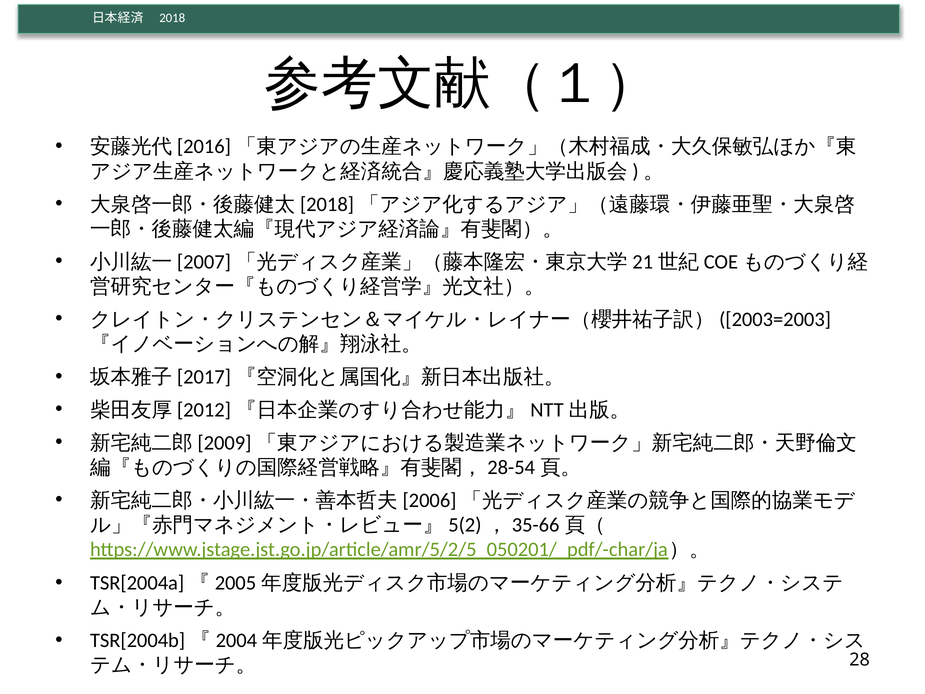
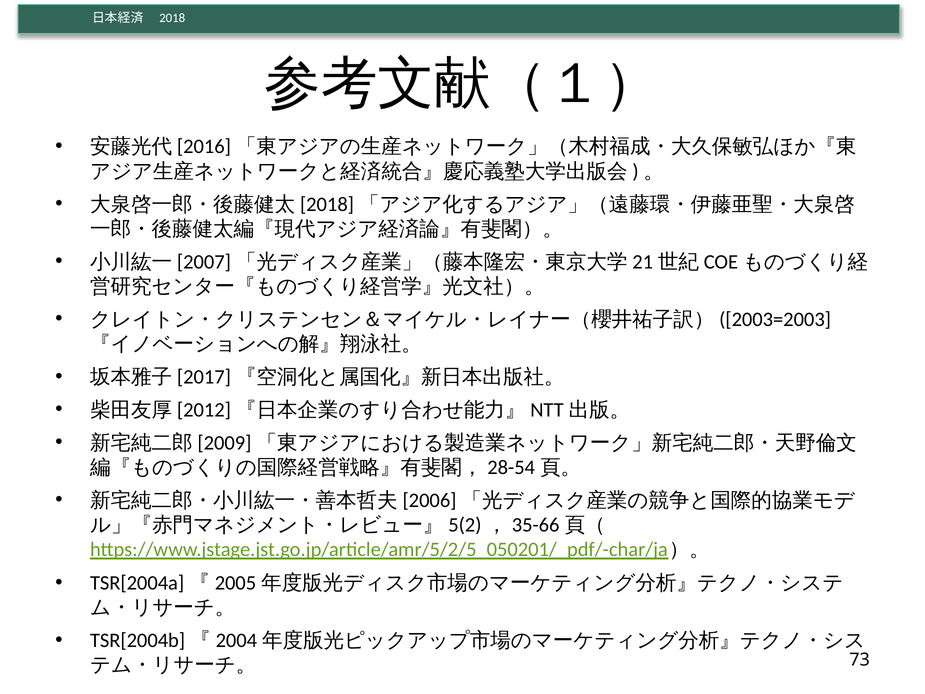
28: 28 -> 73 (860, 660)
